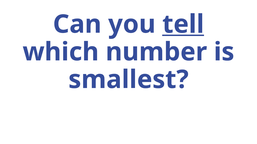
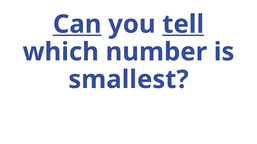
Can underline: none -> present (77, 24)
